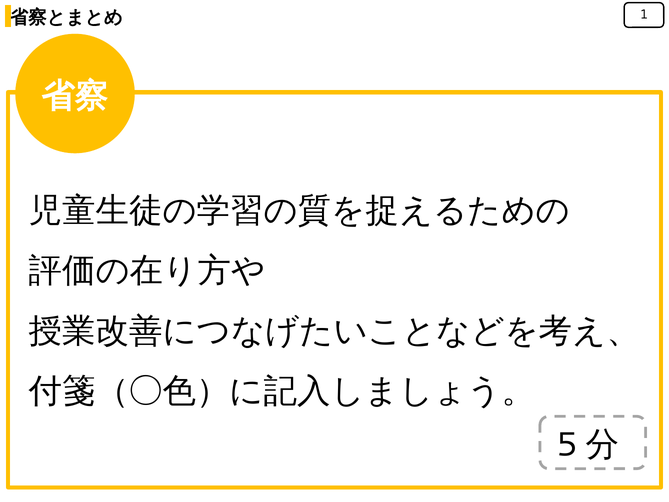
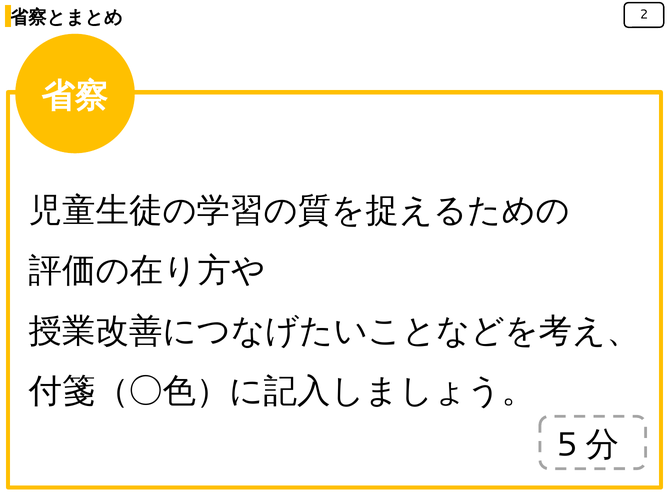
1: 1 -> 2 (644, 14)
